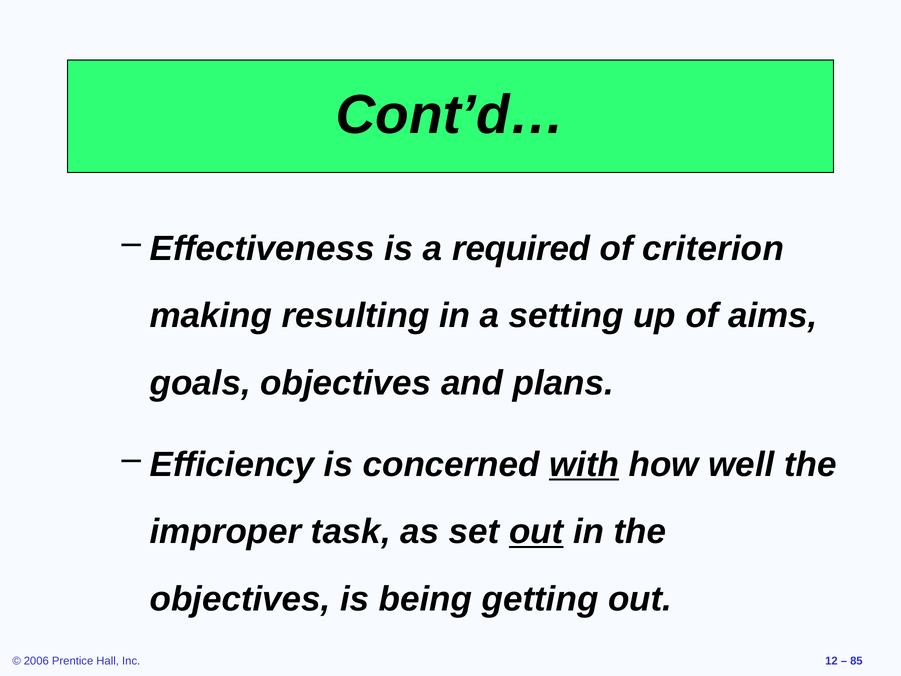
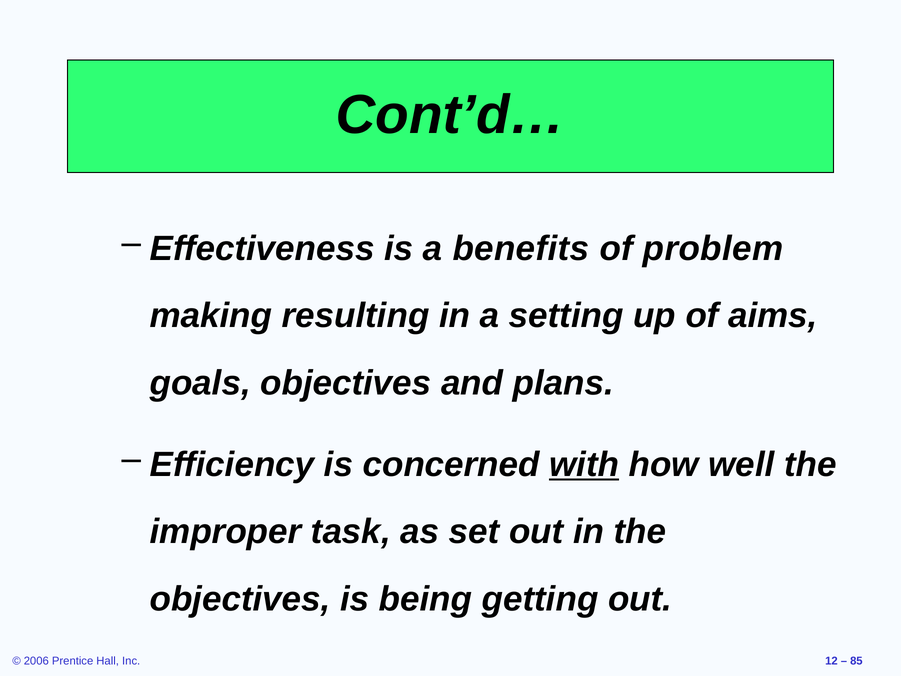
required: required -> benefits (521, 248)
criterion: criterion -> problem (713, 248)
out underline: present -> none (536, 532)
